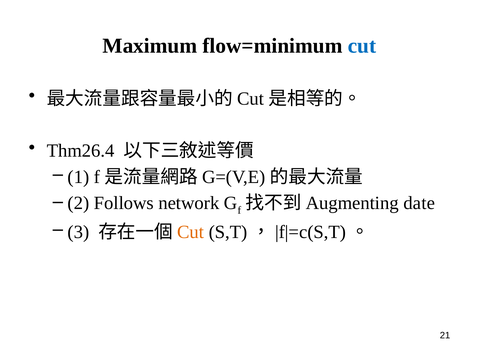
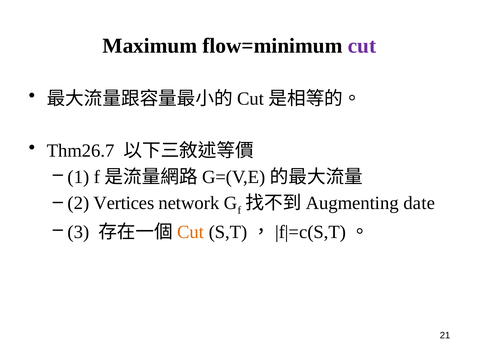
cut colour: blue -> purple (362, 46)
Thm26.4: Thm26.4 -> Thm26.7 (81, 151)
Follows: Follows -> Vertices (124, 203)
